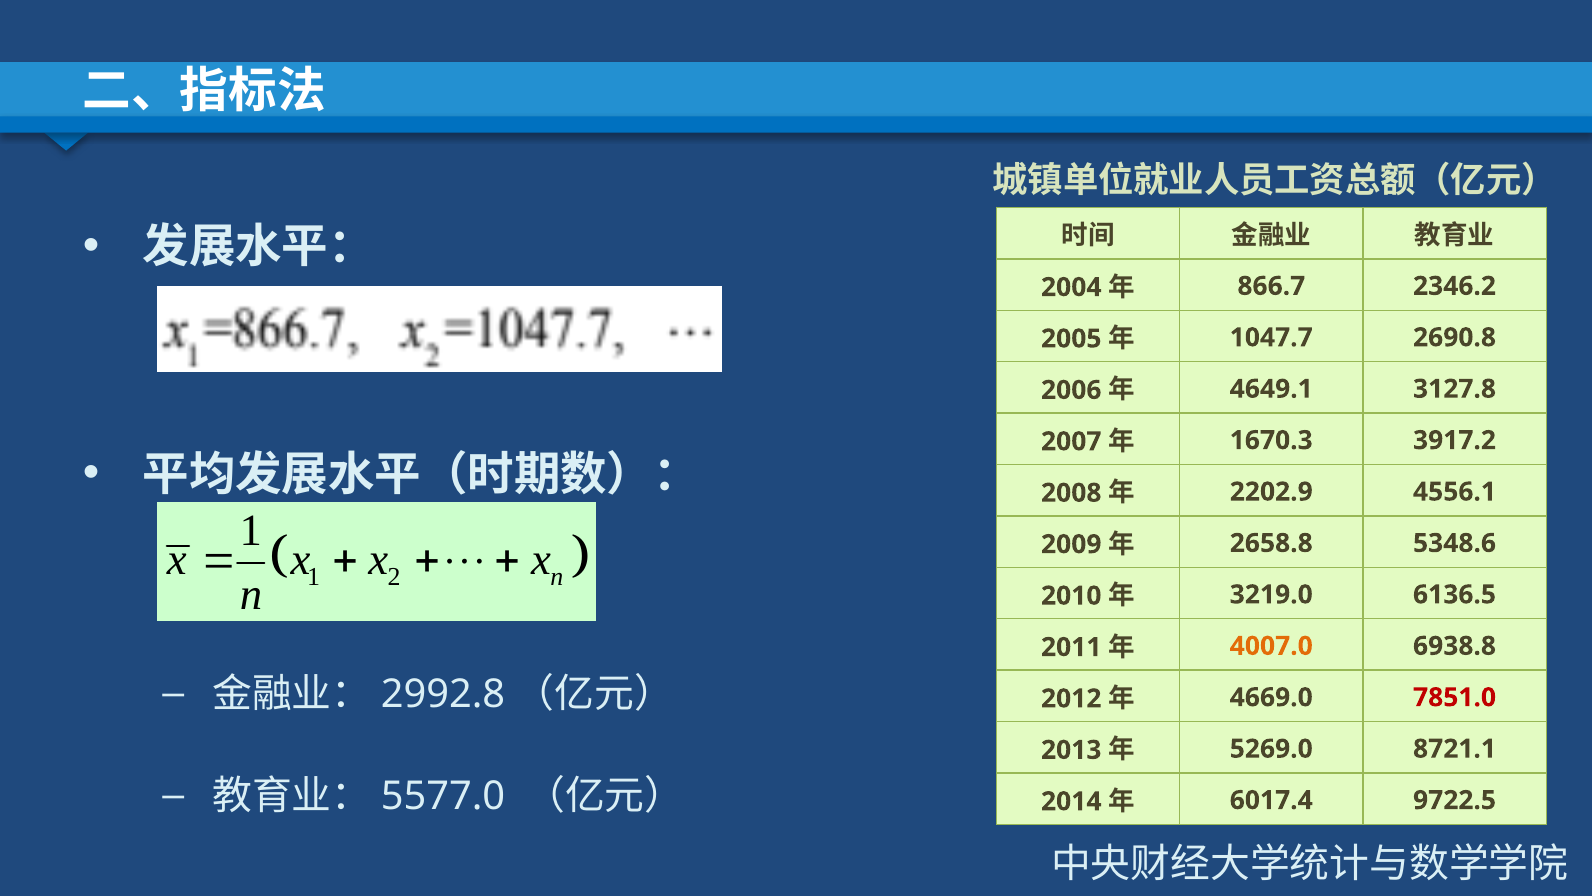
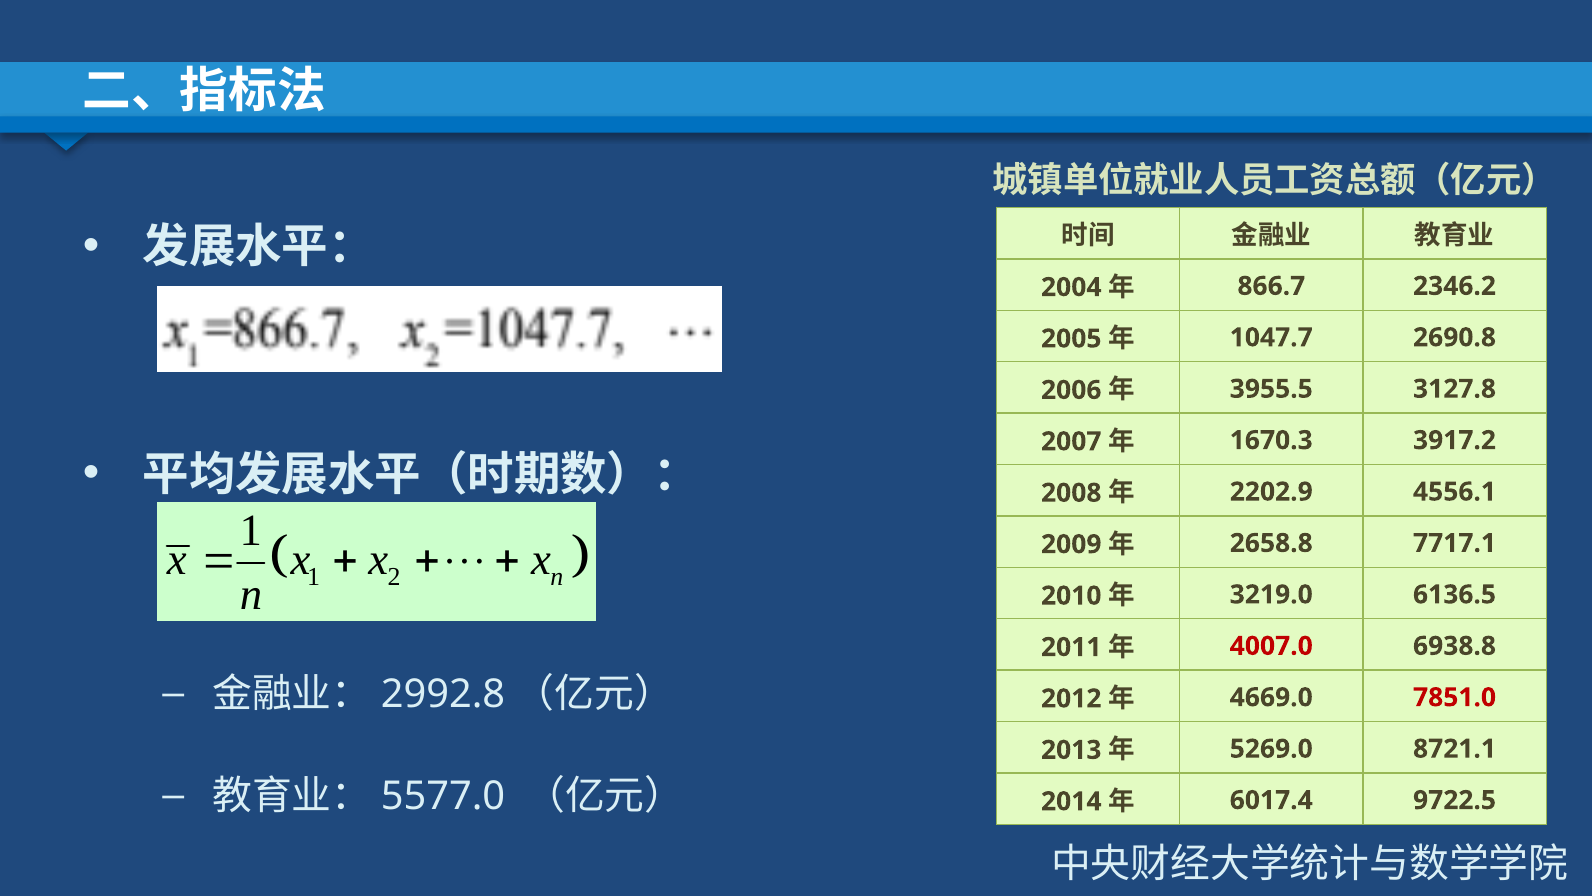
4649.1: 4649.1 -> 3955.5 (1271, 389)
5348.6: 5348.6 -> 7717.1 (1455, 543)
4007.0 colour: orange -> red (1271, 646)
